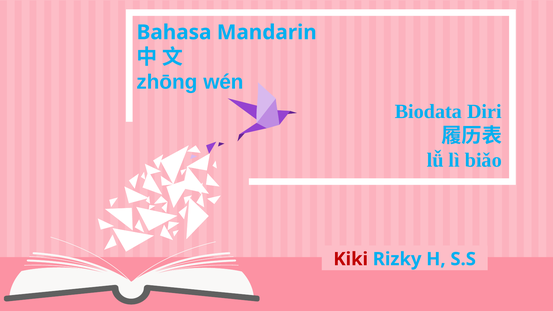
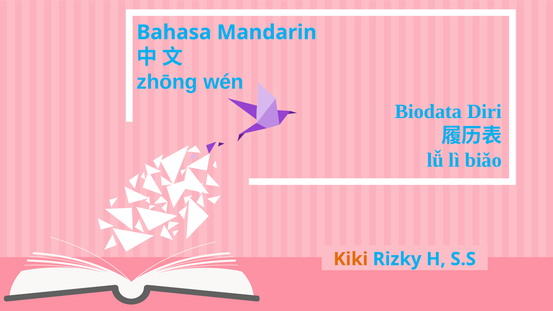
Kiki colour: red -> orange (351, 259)
